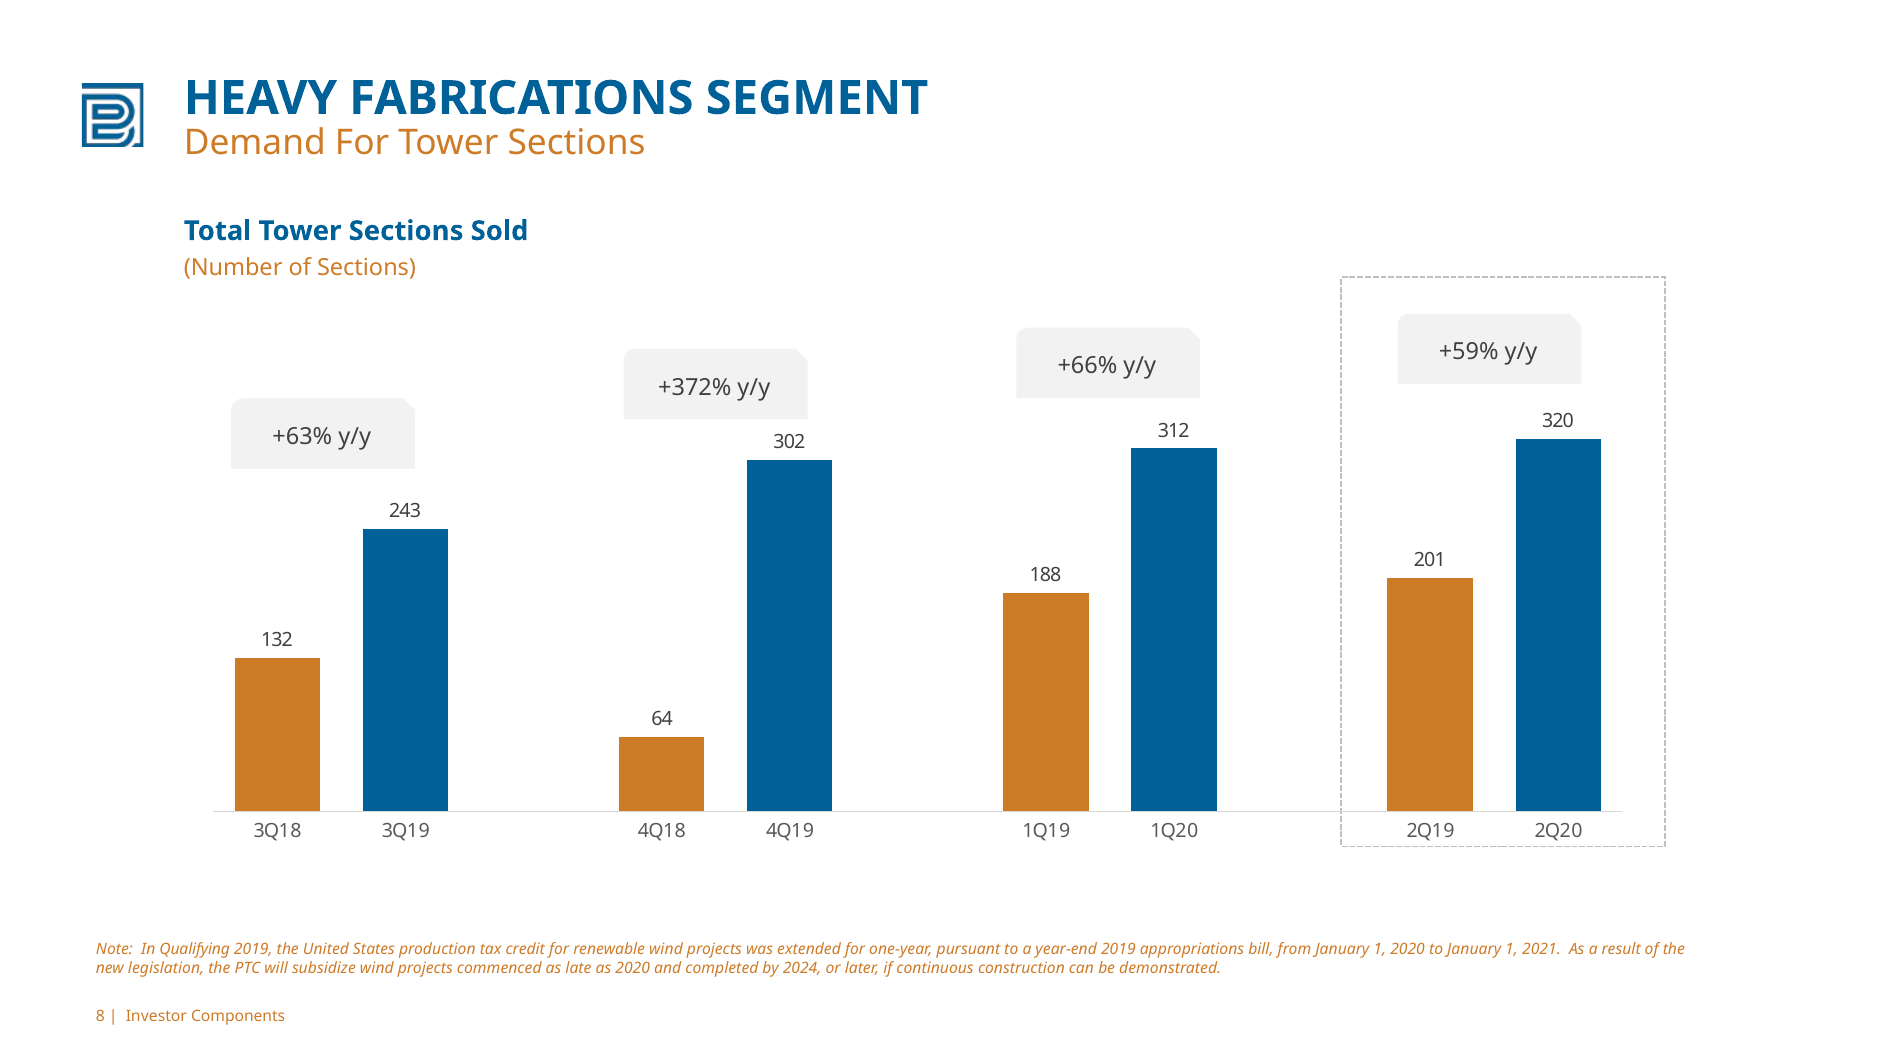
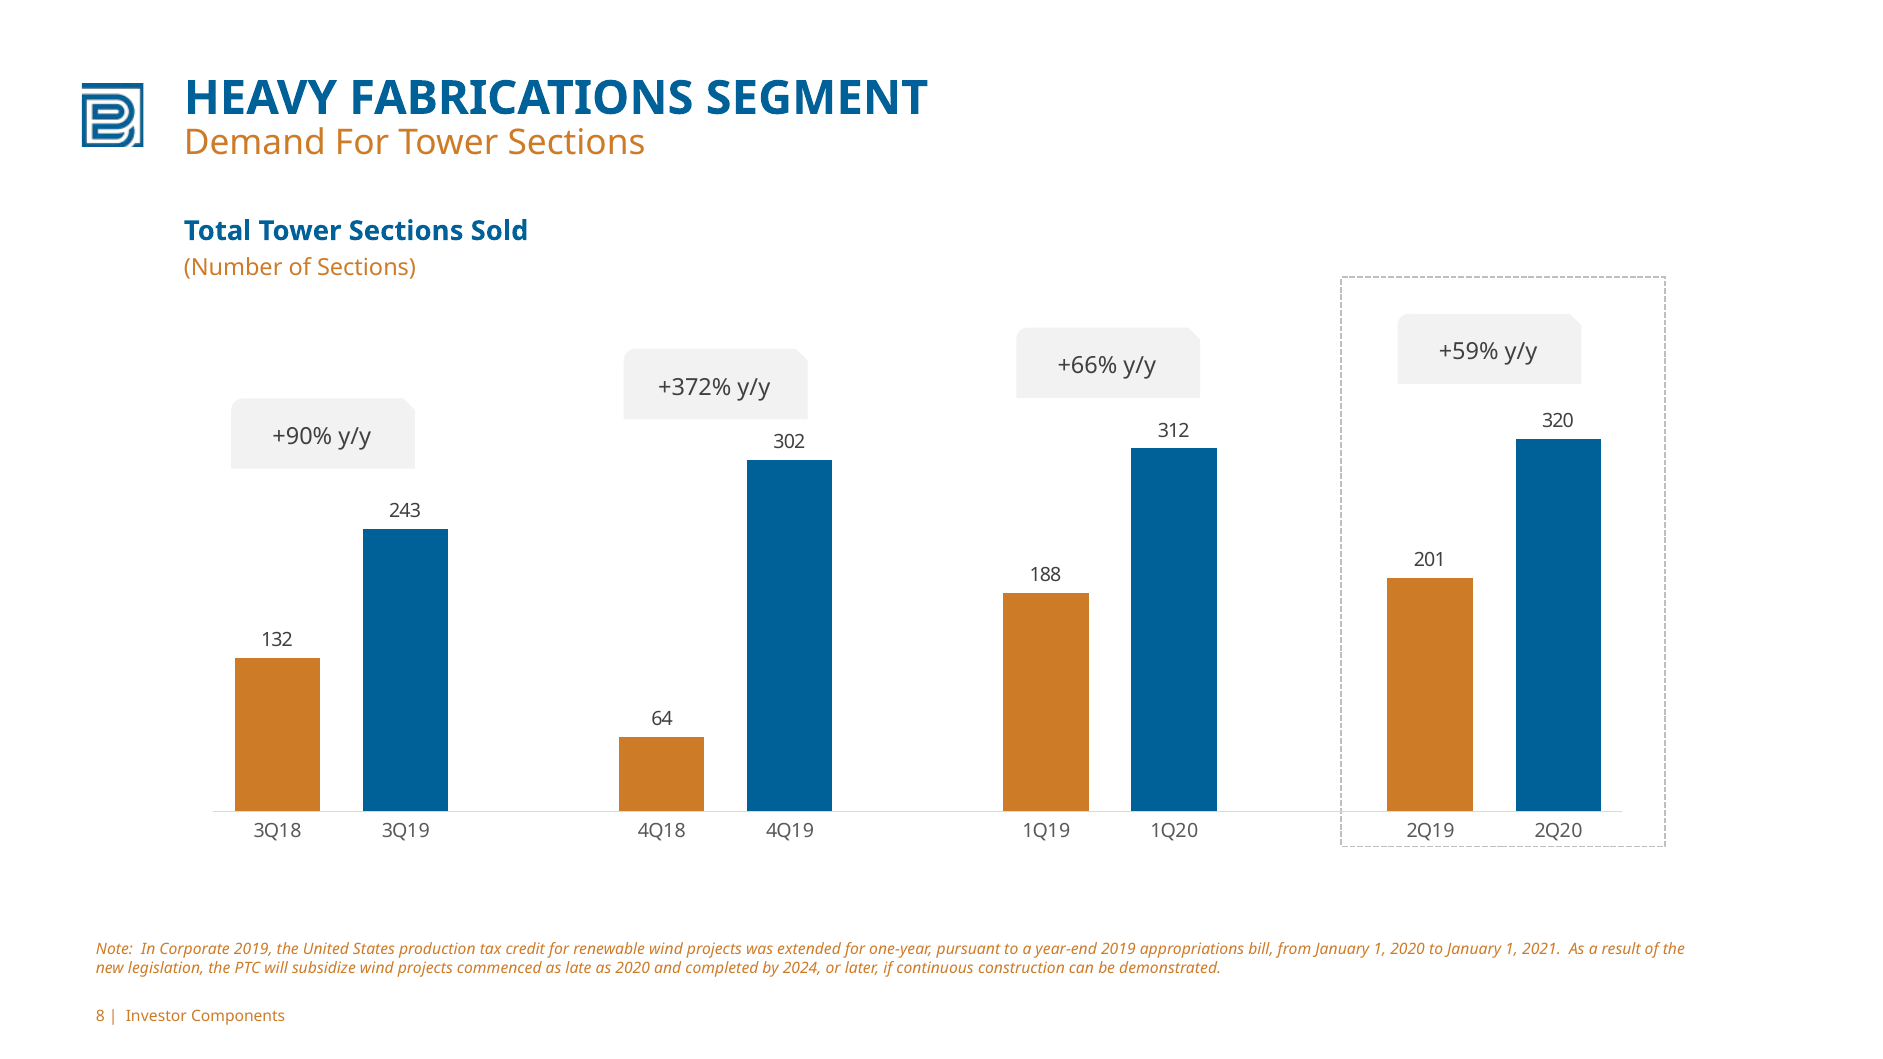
+63%: +63% -> +90% (302, 437)
Qualifying: Qualifying -> Corporate (195, 949)
